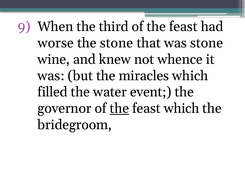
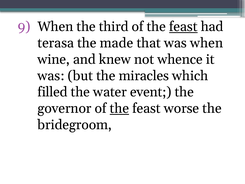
feast underline: none -> present (183, 27)
worse: worse -> terasa (56, 43)
the stone: stone -> made (116, 43)
was stone: stone -> when (207, 43)
feast which: which -> worse (182, 108)
